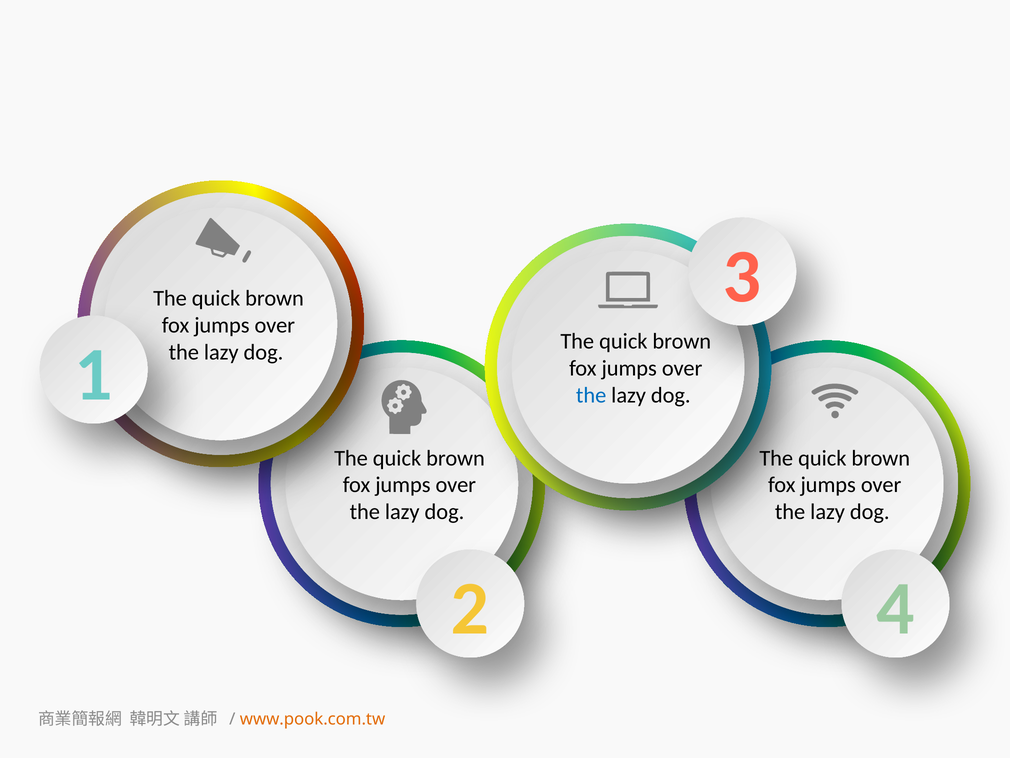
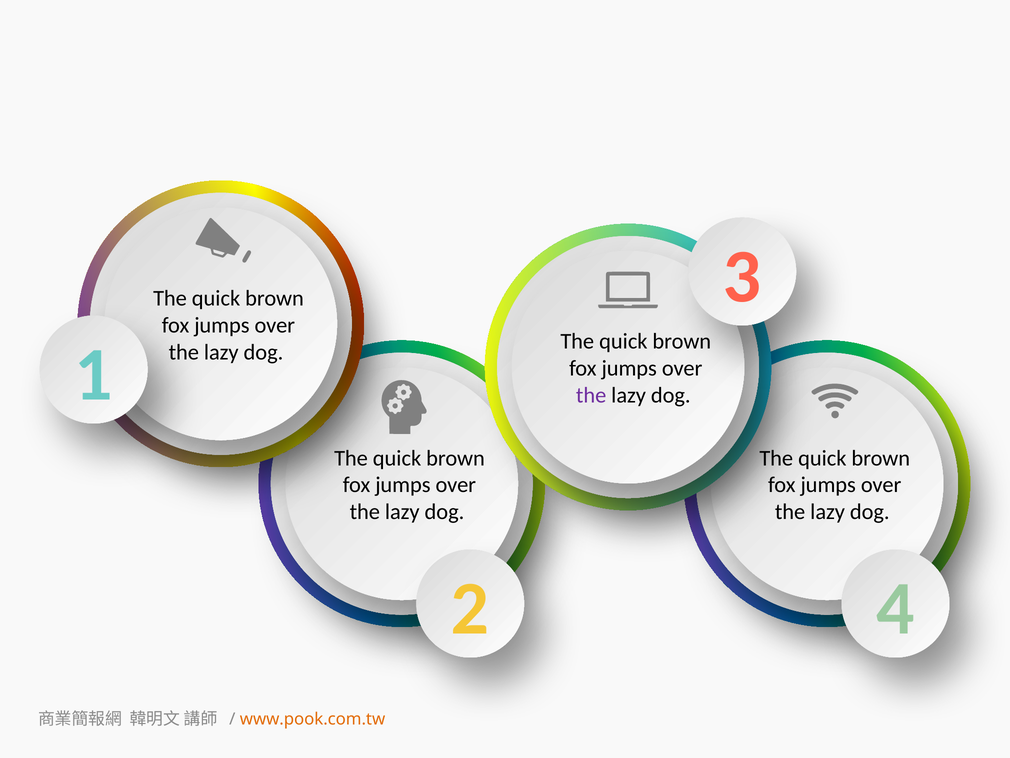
the colour: blue -> purple (591, 395)
